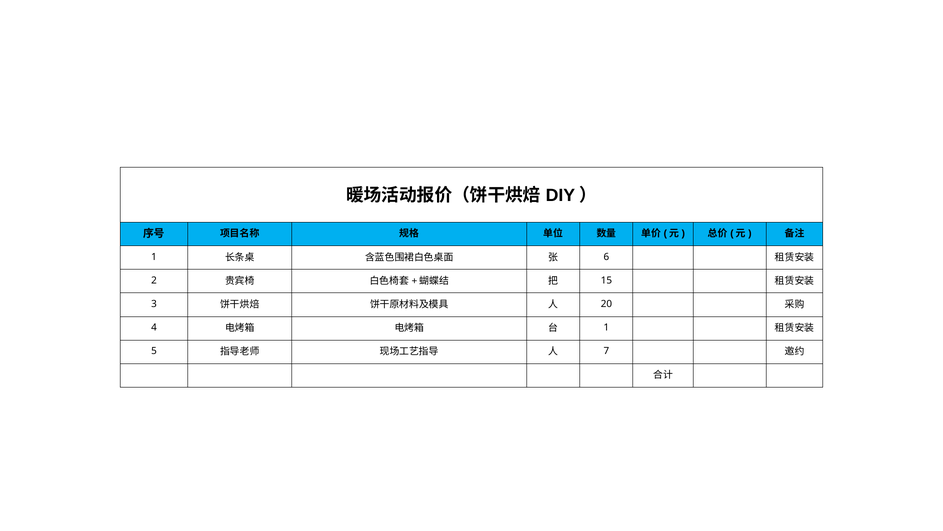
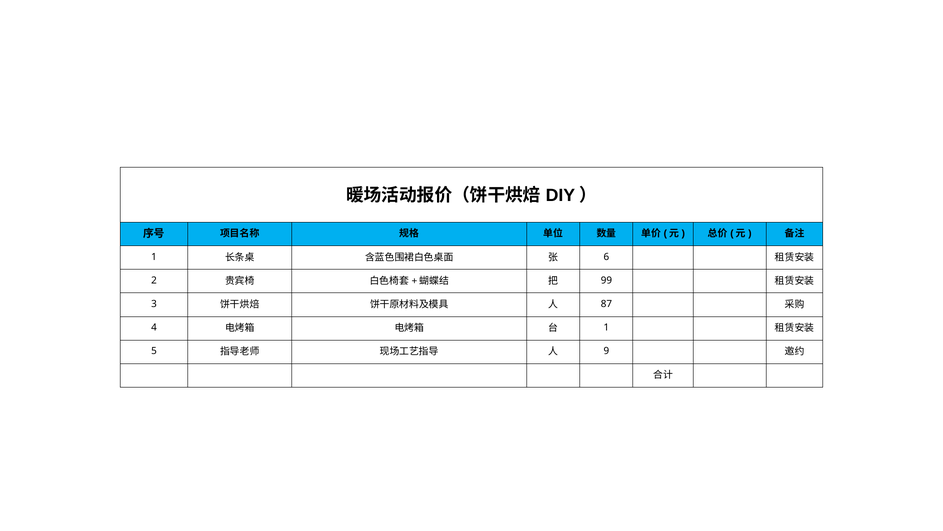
15: 15 -> 99 (606, 280)
20: 20 -> 87 (606, 304)
7: 7 -> 9 (606, 351)
